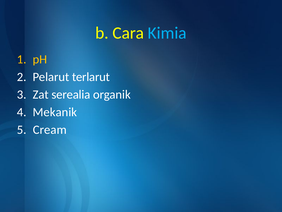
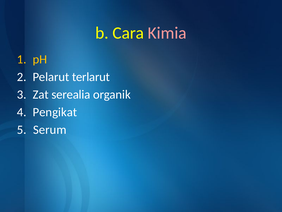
Kimia colour: light blue -> pink (167, 33)
Mekanik: Mekanik -> Pengikat (55, 112)
Cream: Cream -> Serum (50, 129)
